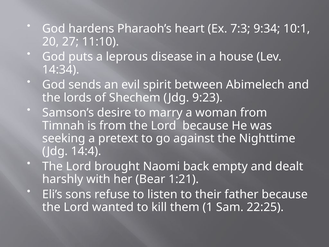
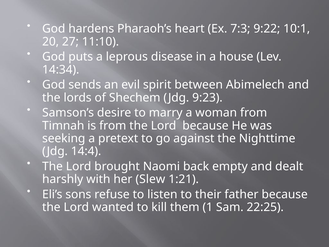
9:34: 9:34 -> 9:22 (267, 29)
Bear: Bear -> Slew (150, 179)
